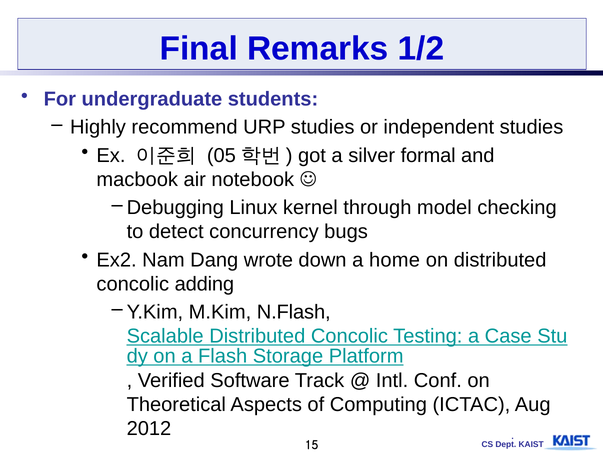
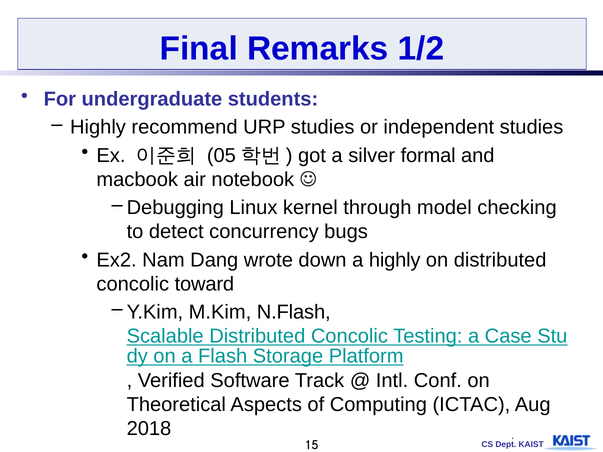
a home: home -> highly (395, 260)
adding: adding -> toward (204, 284)
2012: 2012 -> 2018 (149, 429)
